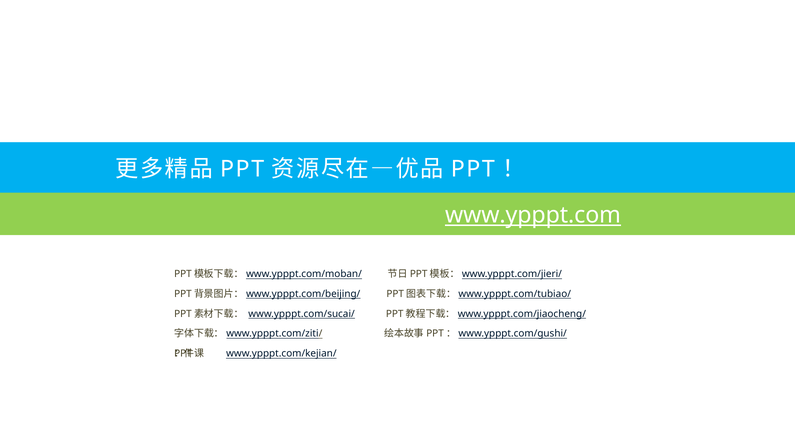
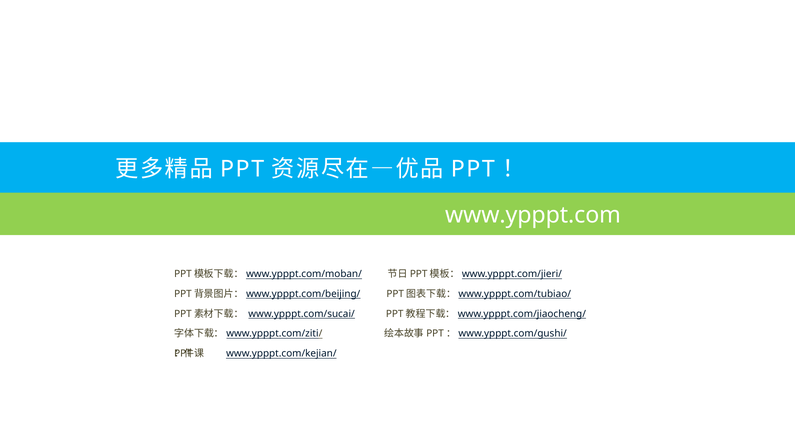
www.ypppt.com underline: present -> none (533, 215)
